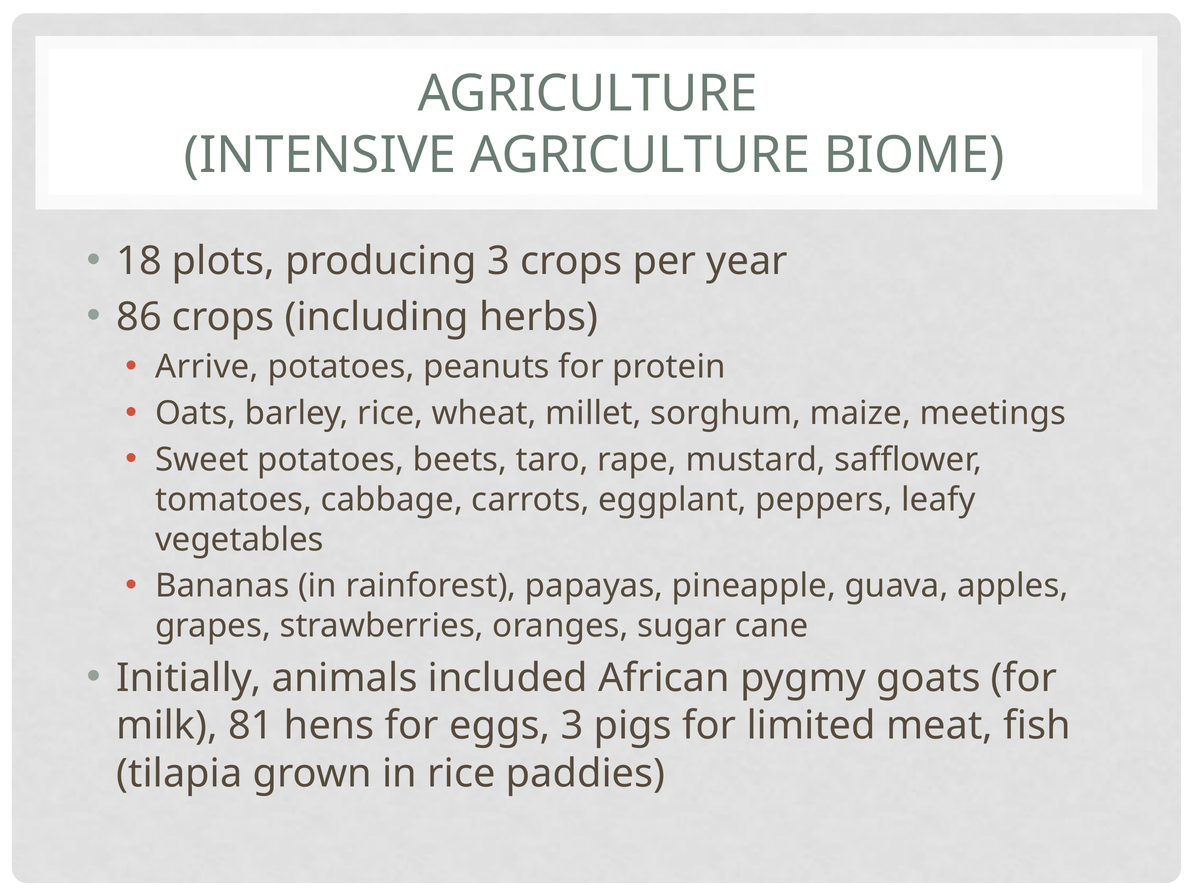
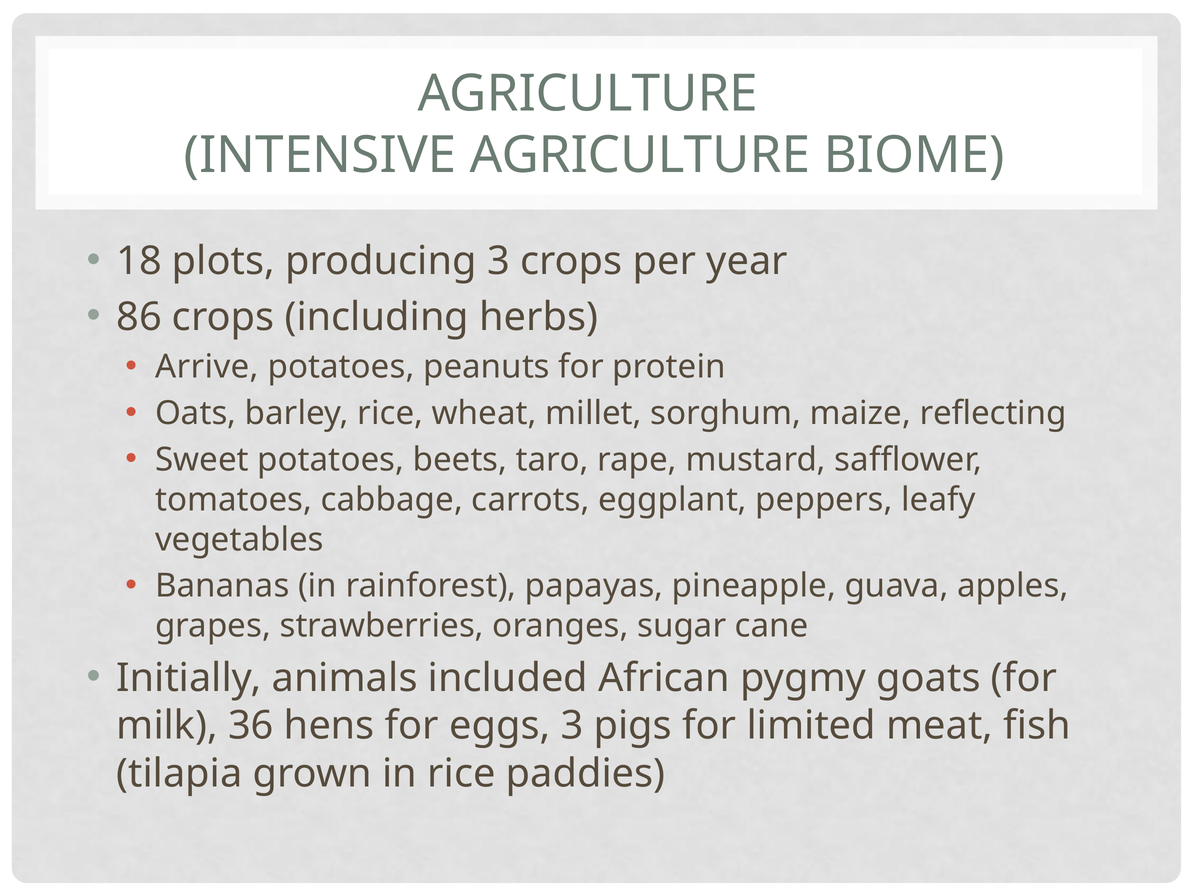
meetings: meetings -> reflecting (993, 413)
81: 81 -> 36 (251, 726)
